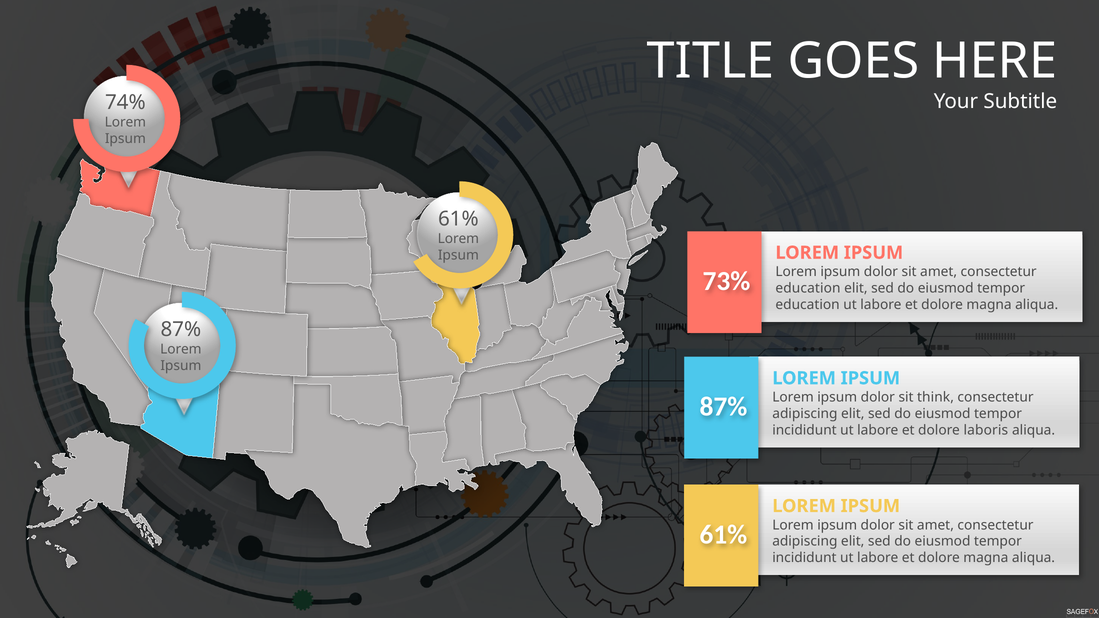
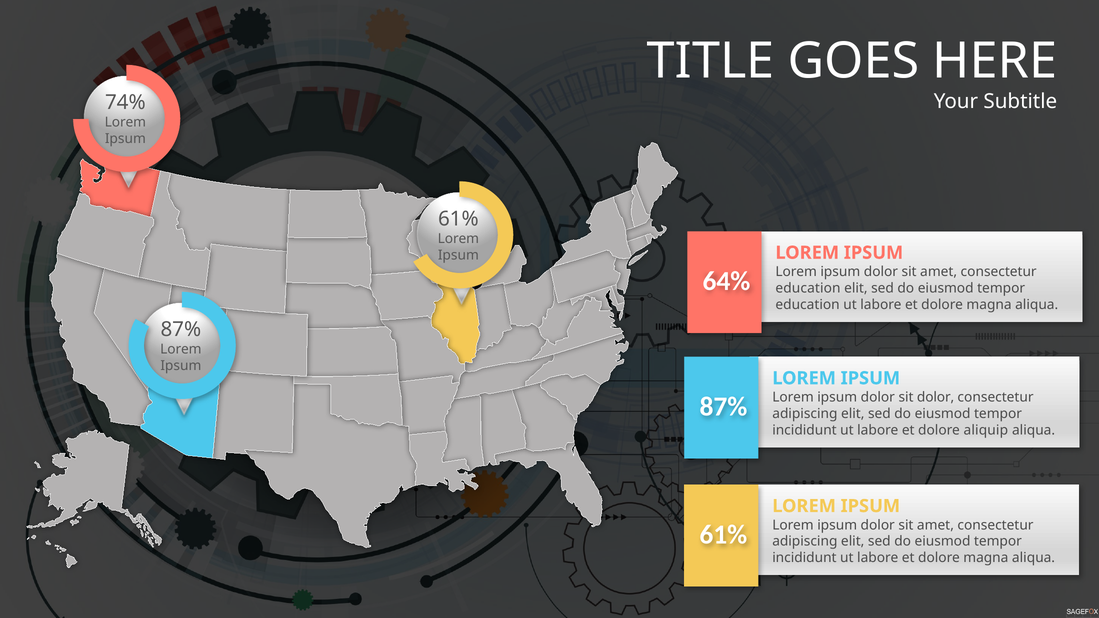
73%: 73% -> 64% (726, 281)
sit think: think -> dolor (936, 397)
laboris: laboris -> aliquip (986, 430)
